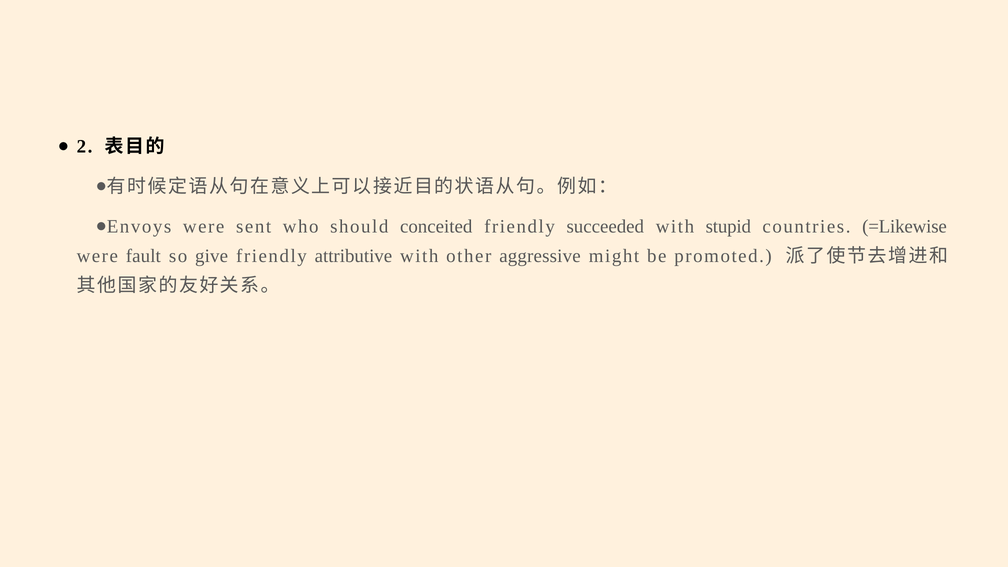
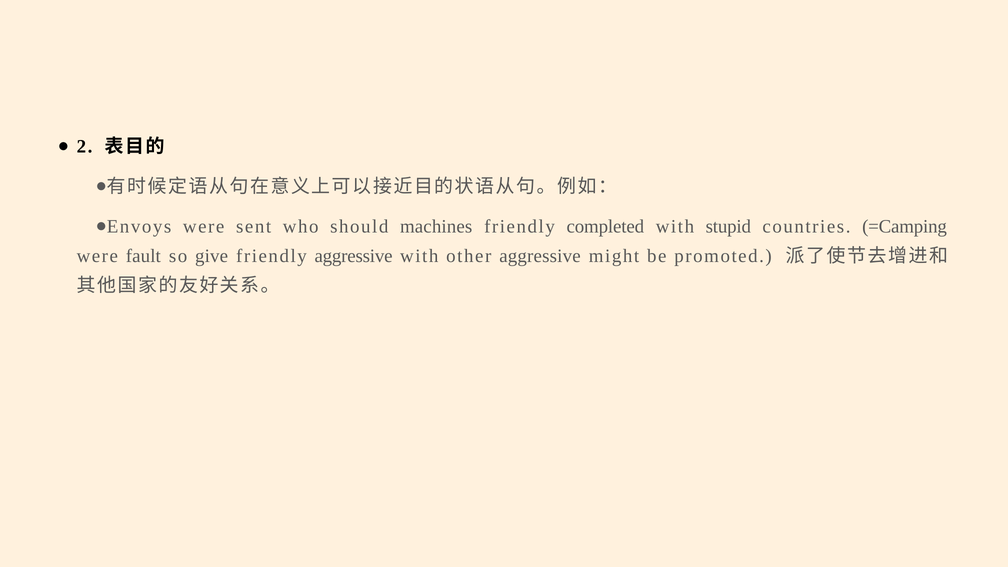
conceited: conceited -> machines (436, 226)
succeeded: succeeded -> completed (605, 226)
=Likewise: =Likewise -> =Camping (904, 226)
friendly attributive: attributive -> aggressive (354, 256)
